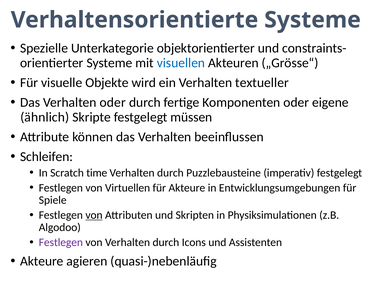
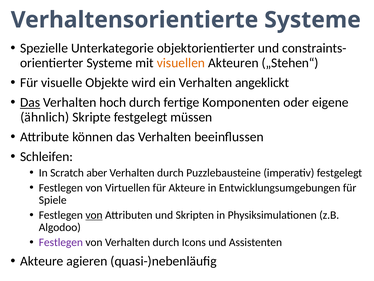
visuellen colour: blue -> orange (181, 63)
„Grösse“: „Grösse“ -> „Stehen“ (290, 63)
textueller: textueller -> angeklickt (262, 83)
Das underline: none -> present (30, 102)
Verhalten oder: oder -> hoch (113, 102)
time: time -> aber (97, 172)
